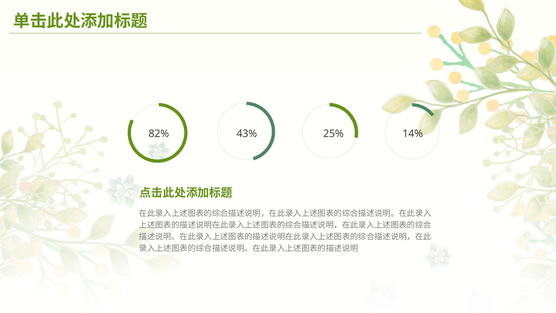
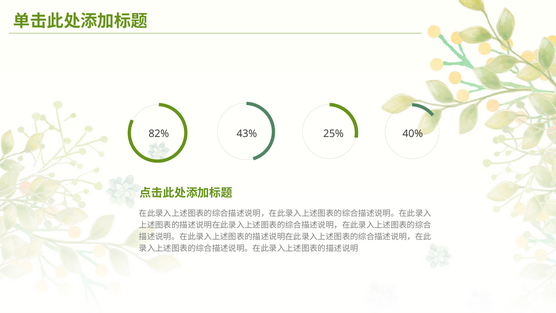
14%: 14% -> 40% (413, 134)
